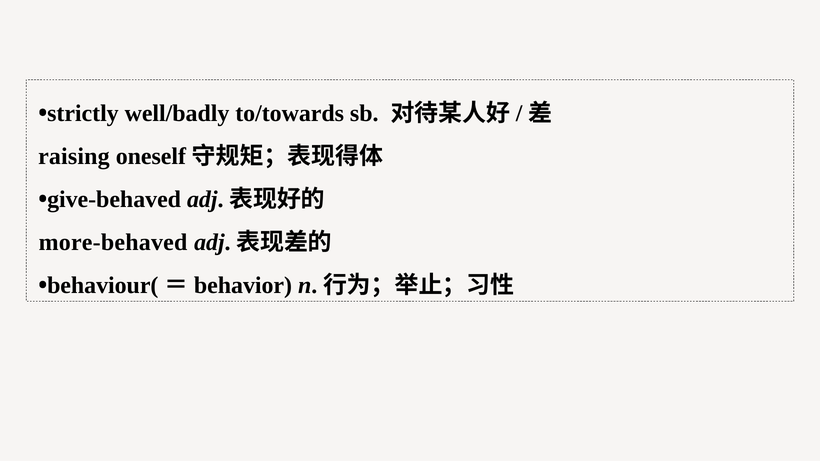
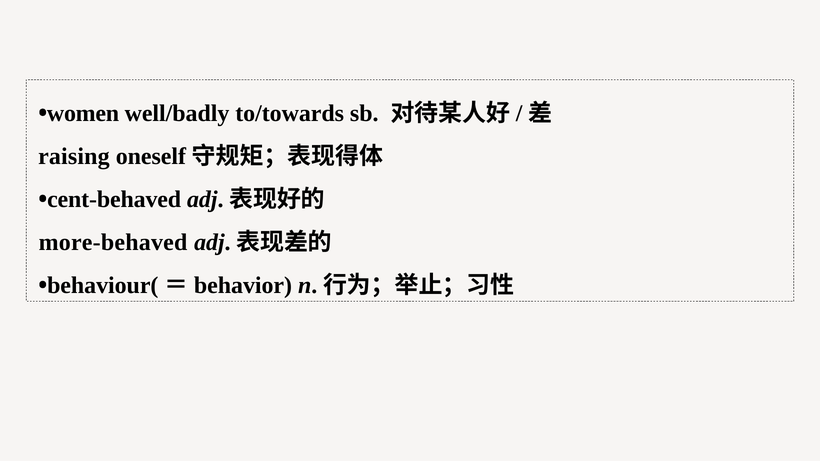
strictly: strictly -> women (83, 113)
give-behaved: give-behaved -> cent-behaved (114, 199)
